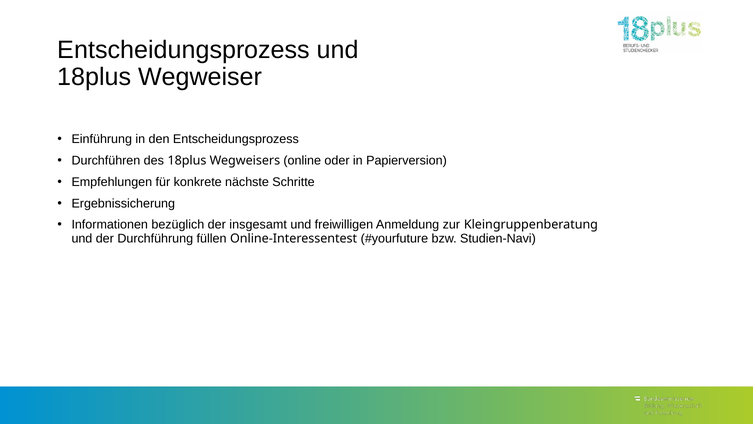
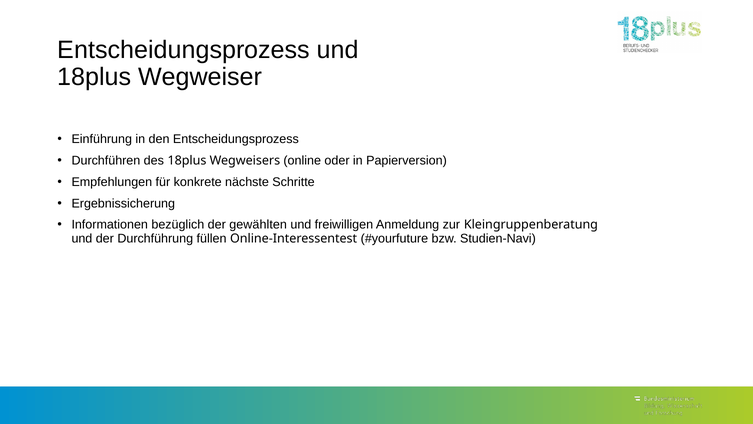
insgesamt: insgesamt -> gewählten (258, 225)
